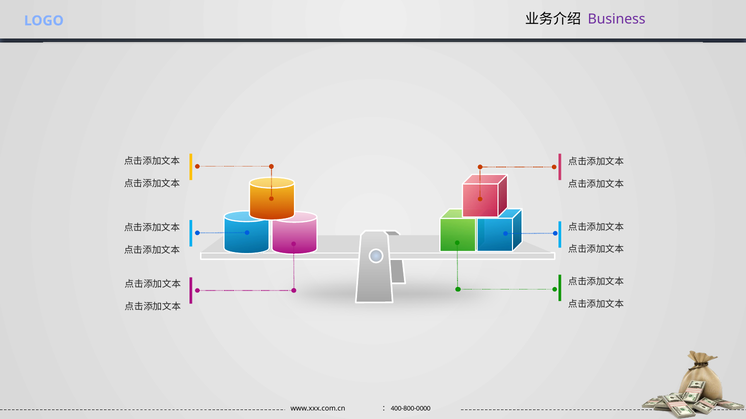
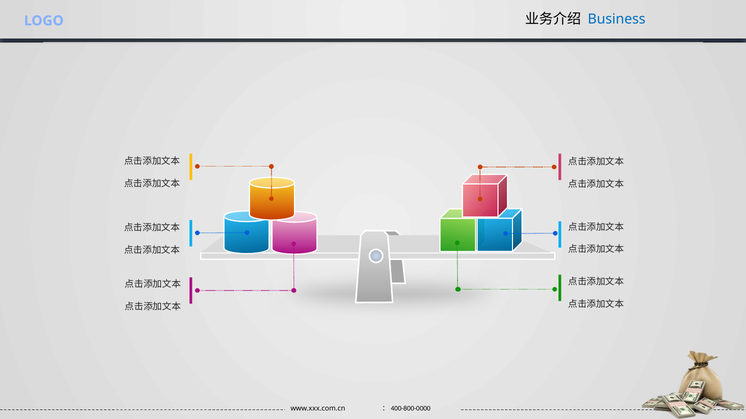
Business colour: purple -> blue (617, 19)
